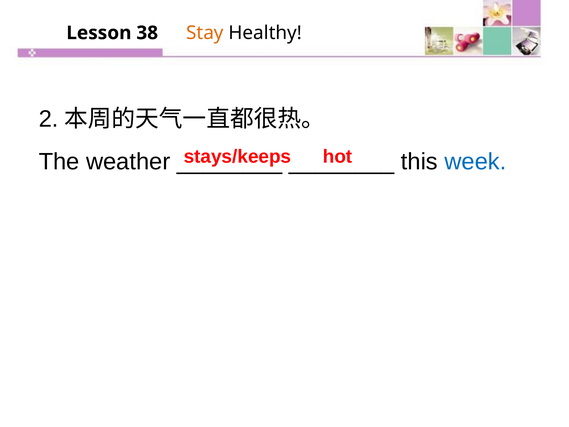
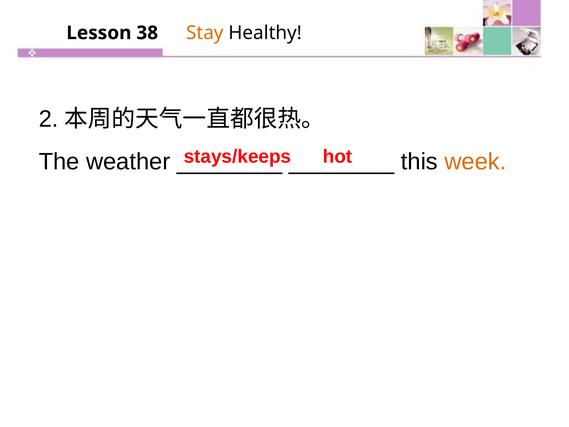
week colour: blue -> orange (475, 162)
